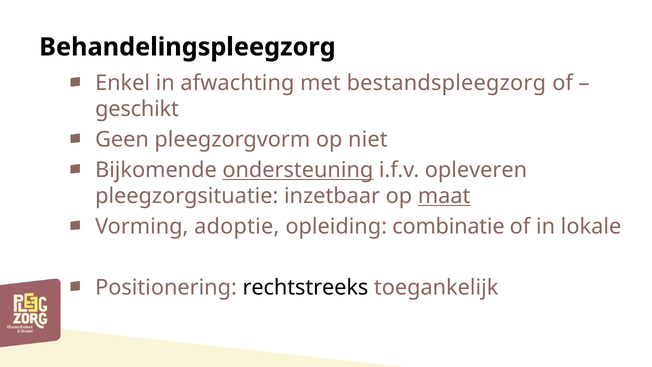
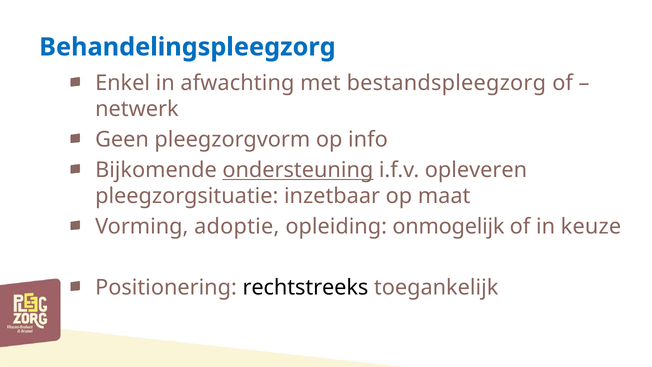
Behandelingspleegzorg colour: black -> blue (187, 47)
geschikt: geschikt -> netwerk (137, 109)
niet: niet -> info (368, 140)
maat underline: present -> none (444, 196)
combinatie: combinatie -> onmogelijk (448, 227)
lokale: lokale -> keuze (591, 227)
